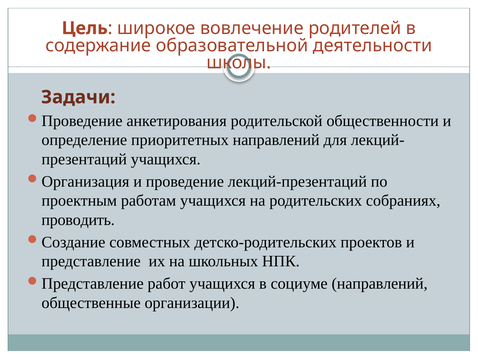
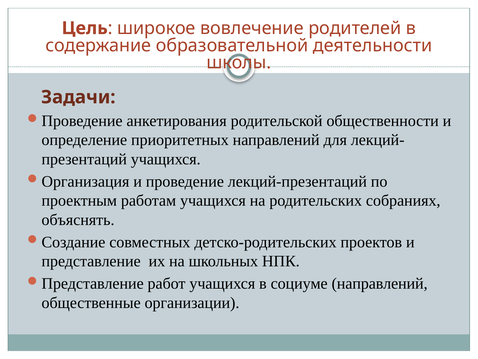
проводить: проводить -> объяснять (78, 220)
